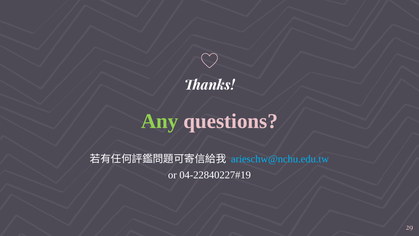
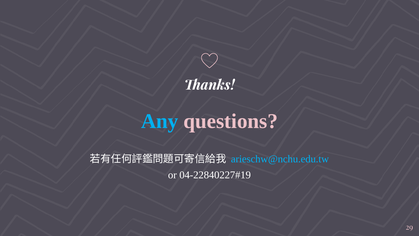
Any colour: light green -> light blue (160, 121)
